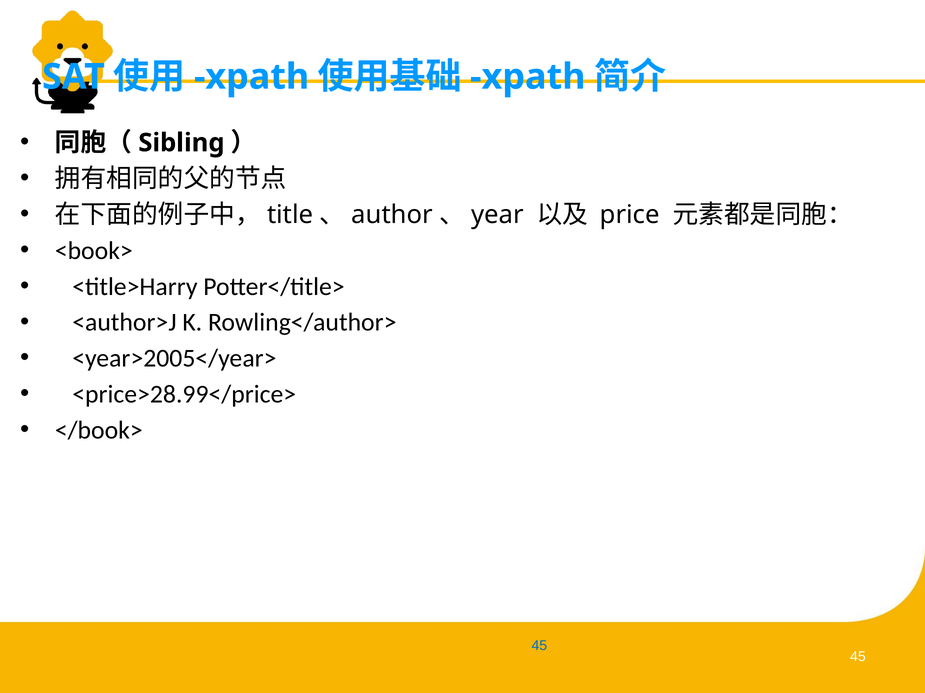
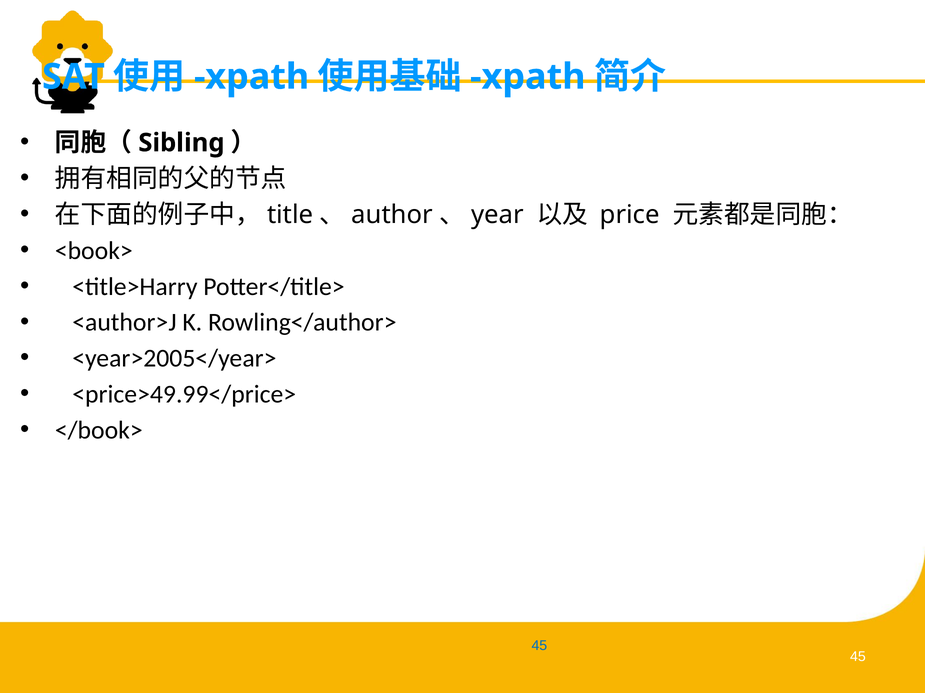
<price>28.99</price>: <price>28.99</price> -> <price>49.99</price> (184, 395)
